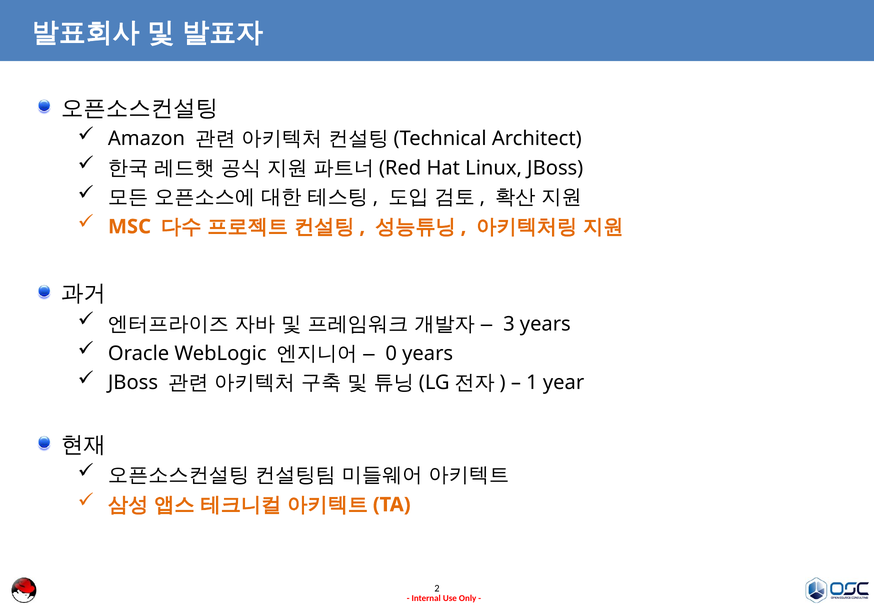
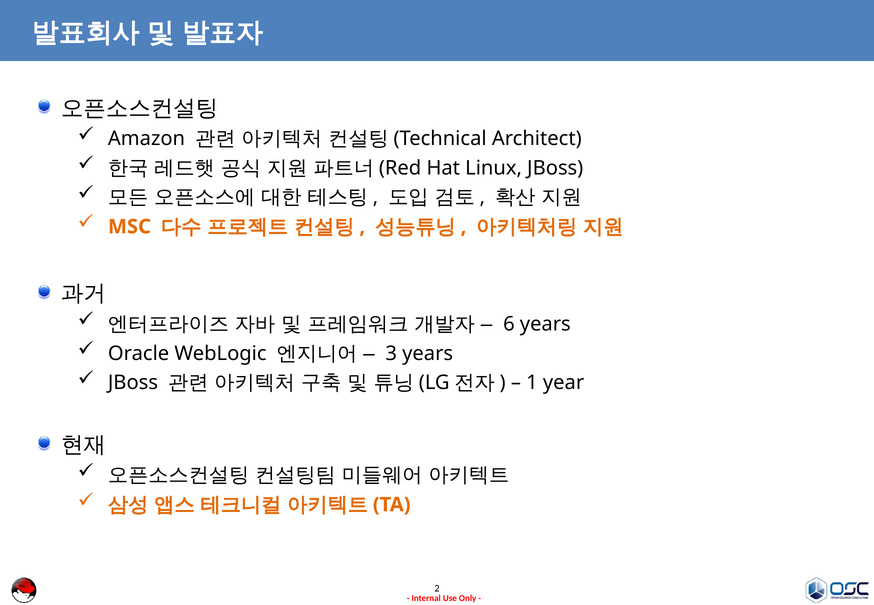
3: 3 -> 6 (509, 324)
0: 0 -> 3 (391, 353)
